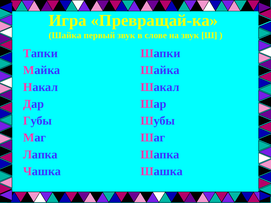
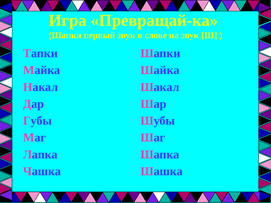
Шайка: Шайка -> Шапки (65, 35)
